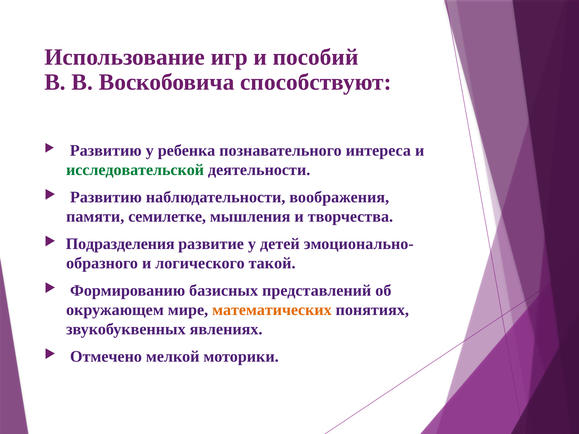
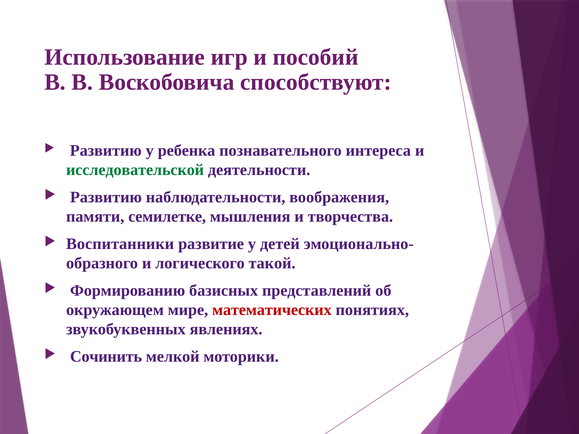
Подразделения: Подразделения -> Воспитанники (120, 244)
математических colour: orange -> red (272, 310)
Отмечено: Отмечено -> Сочинить (106, 357)
